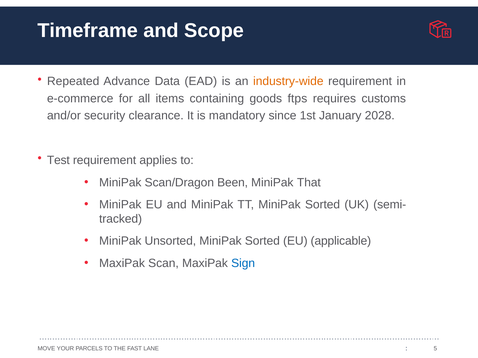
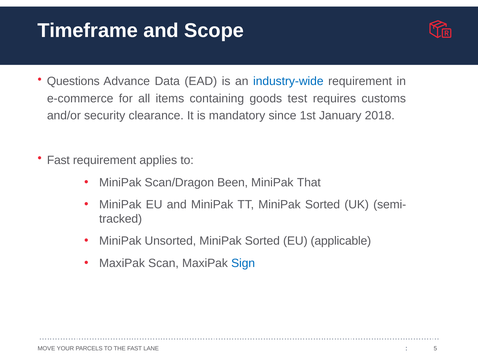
Repeated: Repeated -> Questions (73, 81)
industry-wide colour: orange -> blue (288, 81)
ftps: ftps -> test (297, 98)
2028: 2028 -> 2018 (380, 115)
Test: Test -> Fast (58, 160)
